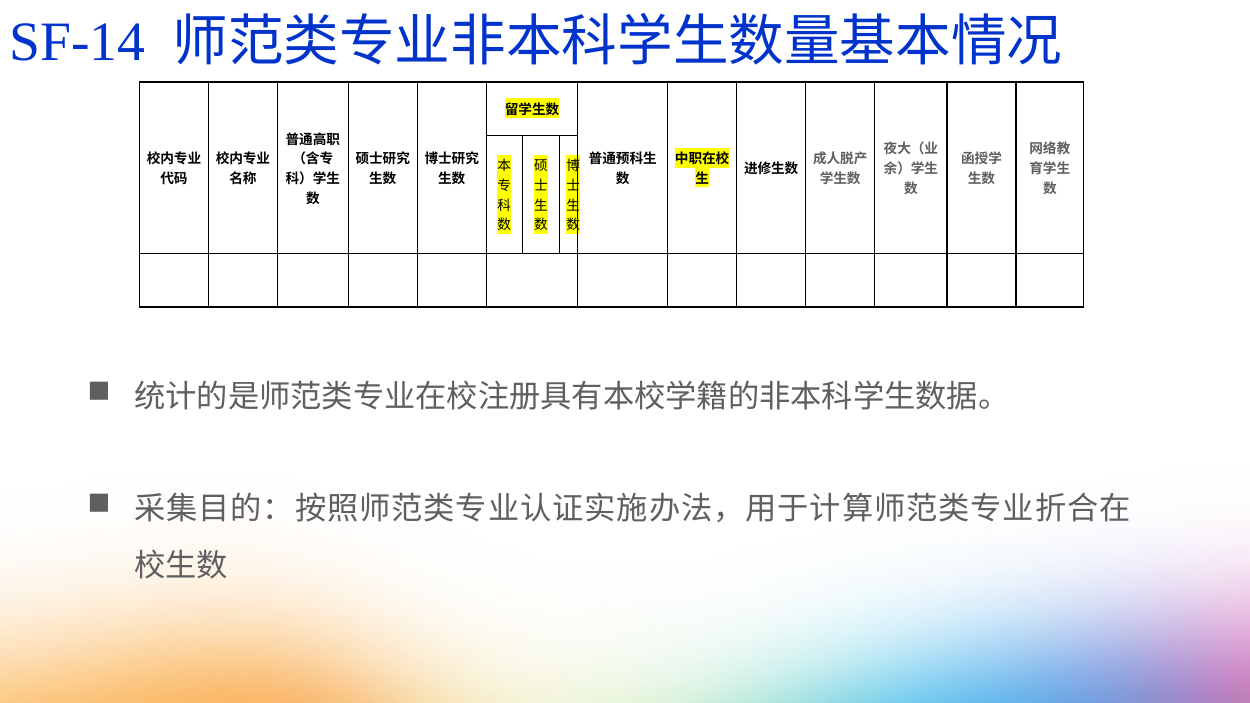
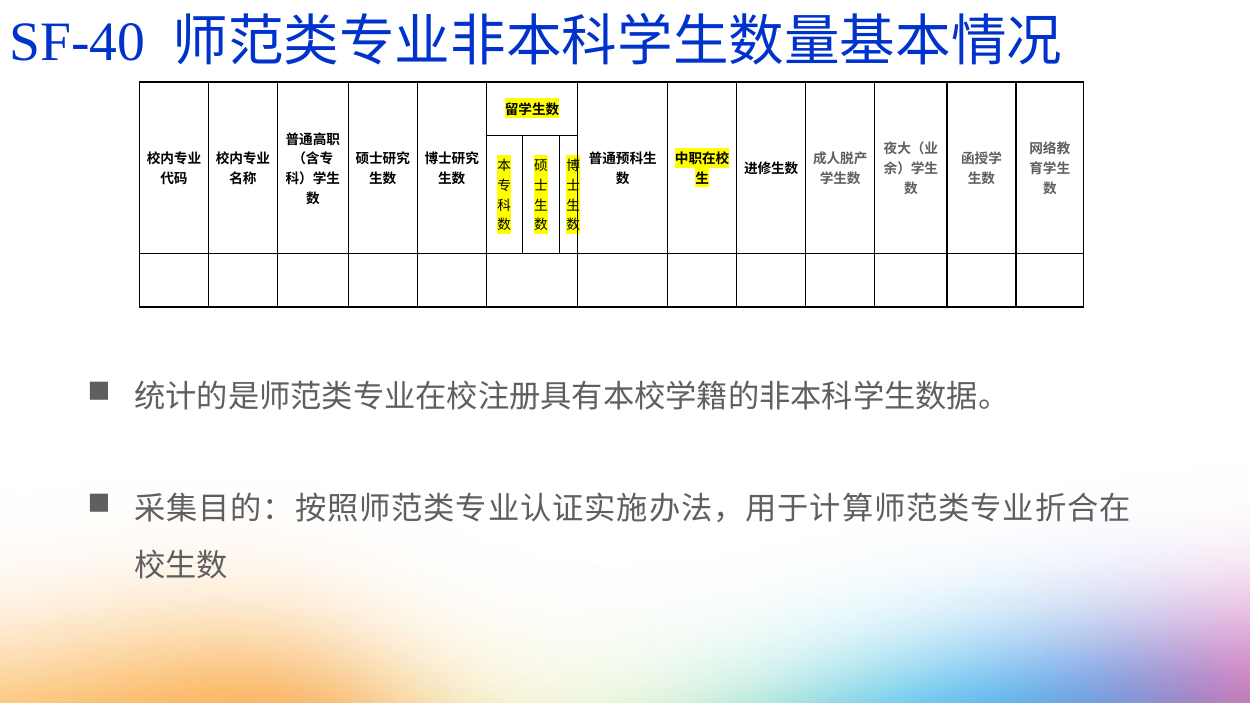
SF-14: SF-14 -> SF-40 (77, 42)
